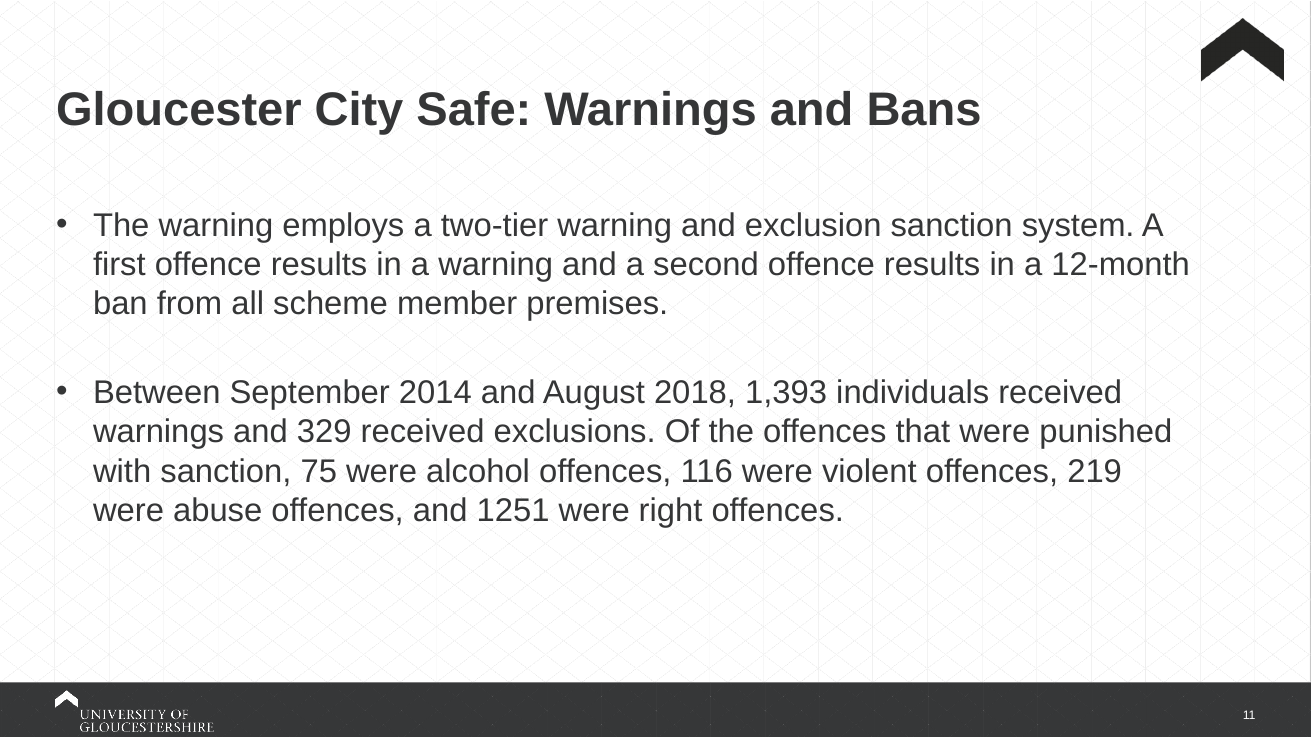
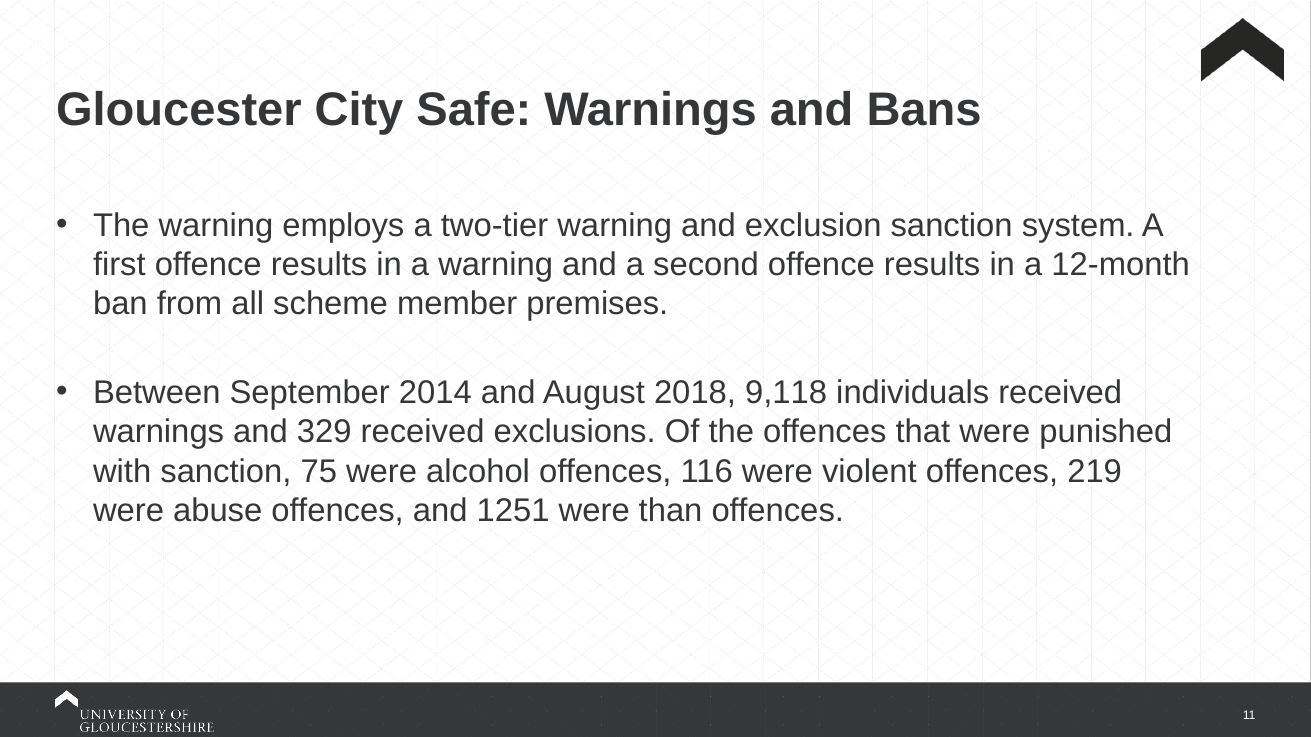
1,393: 1,393 -> 9,118 (786, 393)
right: right -> than (671, 511)
